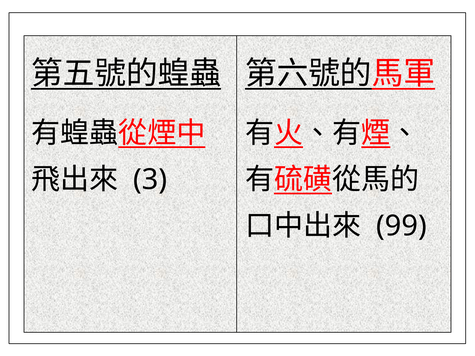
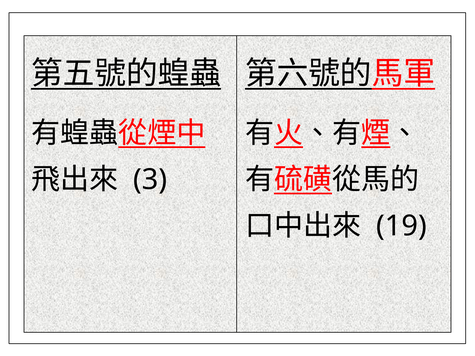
99: 99 -> 19 (401, 226)
